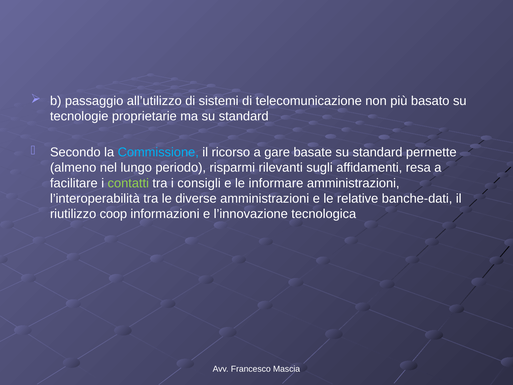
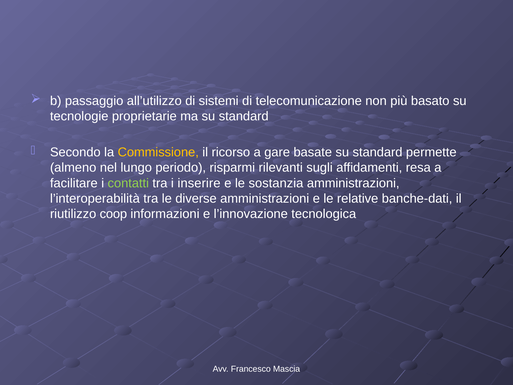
Commissione colour: light blue -> yellow (158, 152)
consigli: consigli -> inserire (199, 183)
informare: informare -> sostanzia (276, 183)
